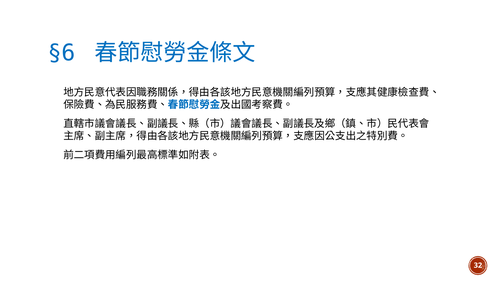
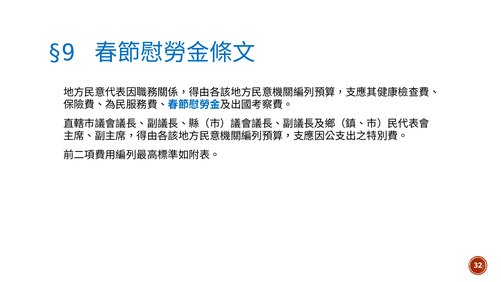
§6: §6 -> §9 (62, 53)
